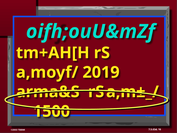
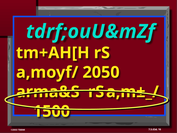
oifh;ouU&mZf: oifh;ouU&mZf -> tdrf;ouU&mZf (90, 31)
2019: 2019 -> 2050 (101, 72)
